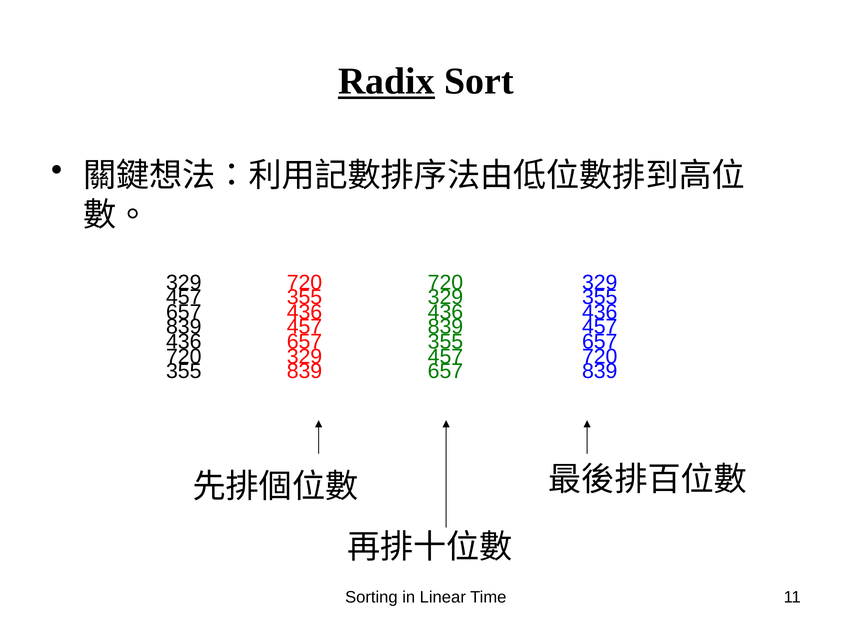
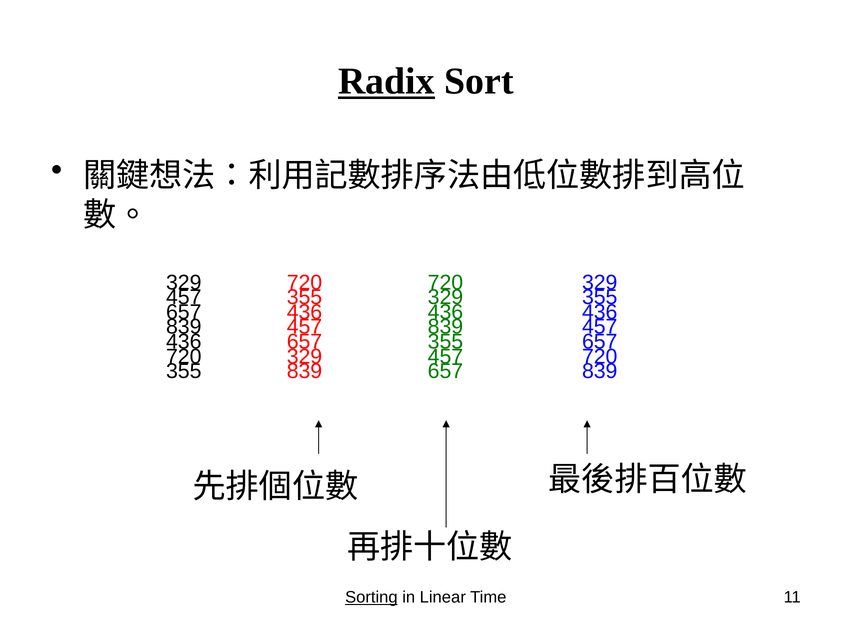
Sorting underline: none -> present (371, 597)
